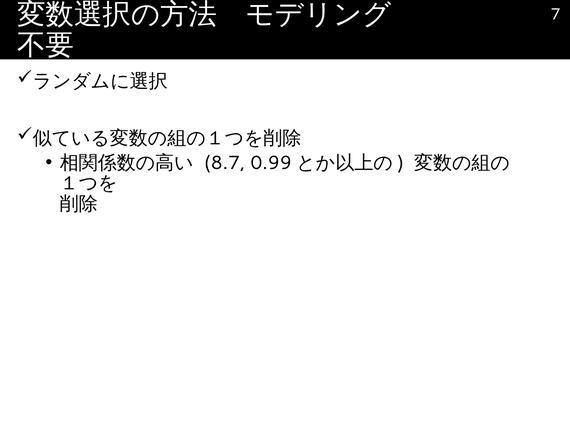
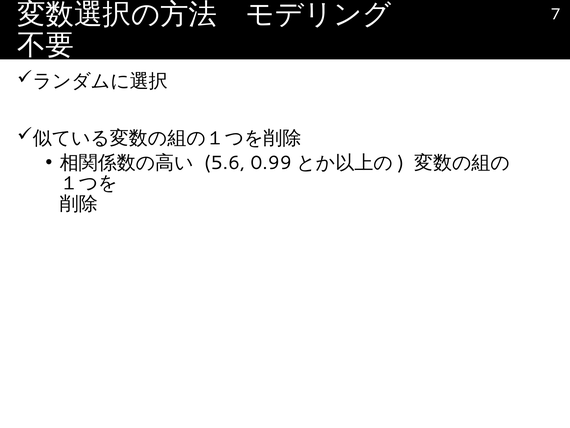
8.7: 8.7 -> 5.6 (225, 163)
